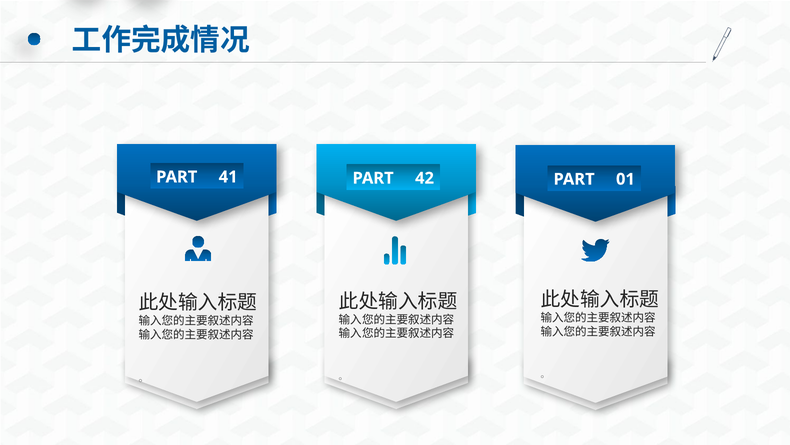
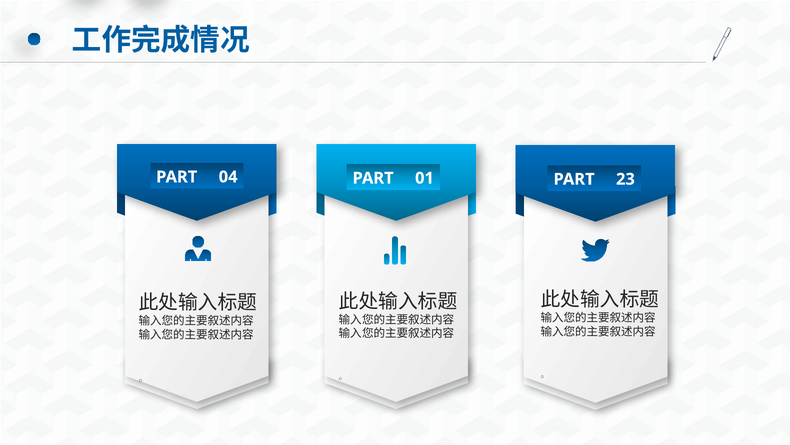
41: 41 -> 04 (228, 177)
42: 42 -> 01 (425, 178)
01: 01 -> 23 (625, 179)
